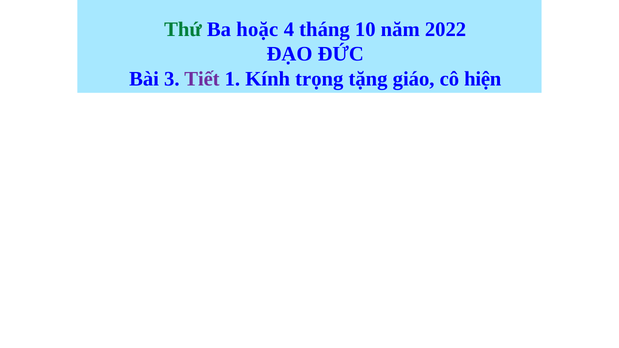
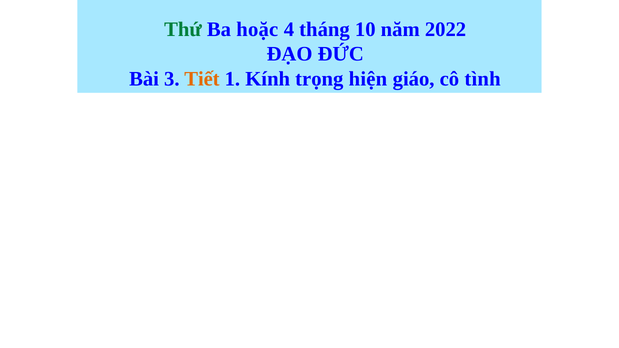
Tiết colour: purple -> orange (202, 79)
tặng: tặng -> hiện (368, 79)
hiện: hiện -> tình (483, 79)
